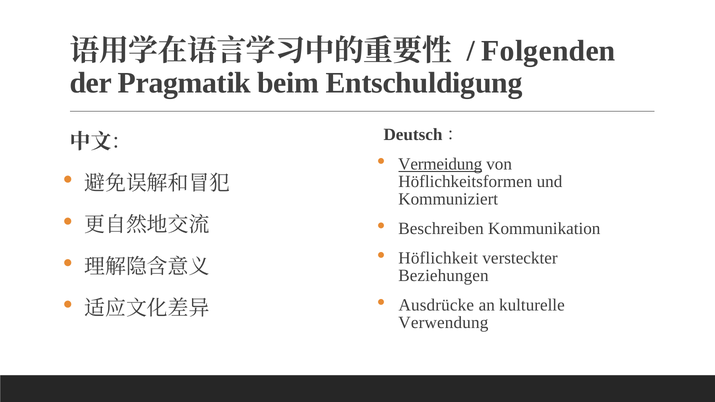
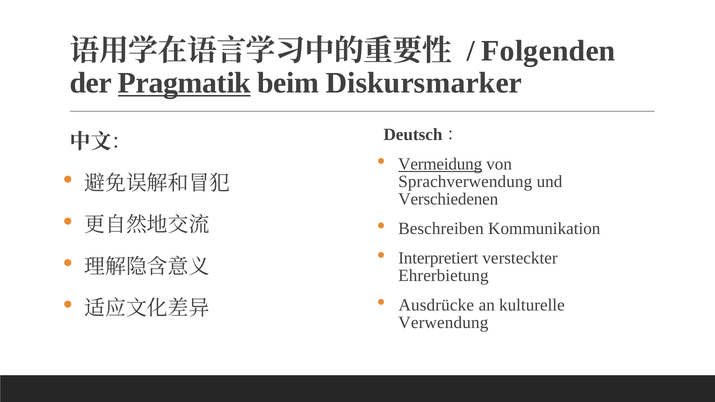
Pragmatik underline: none -> present (184, 83)
Entschuldigung: Entschuldigung -> Diskursmarker (424, 83)
Höflichkeitsformen: Höflichkeitsformen -> Sprachverwendung (465, 182)
Kommuniziert: Kommuniziert -> Verschiedenen (448, 199)
Höflichkeit: Höflichkeit -> Interpretiert (438, 258)
Beziehungen: Beziehungen -> Ehrerbietung (443, 276)
